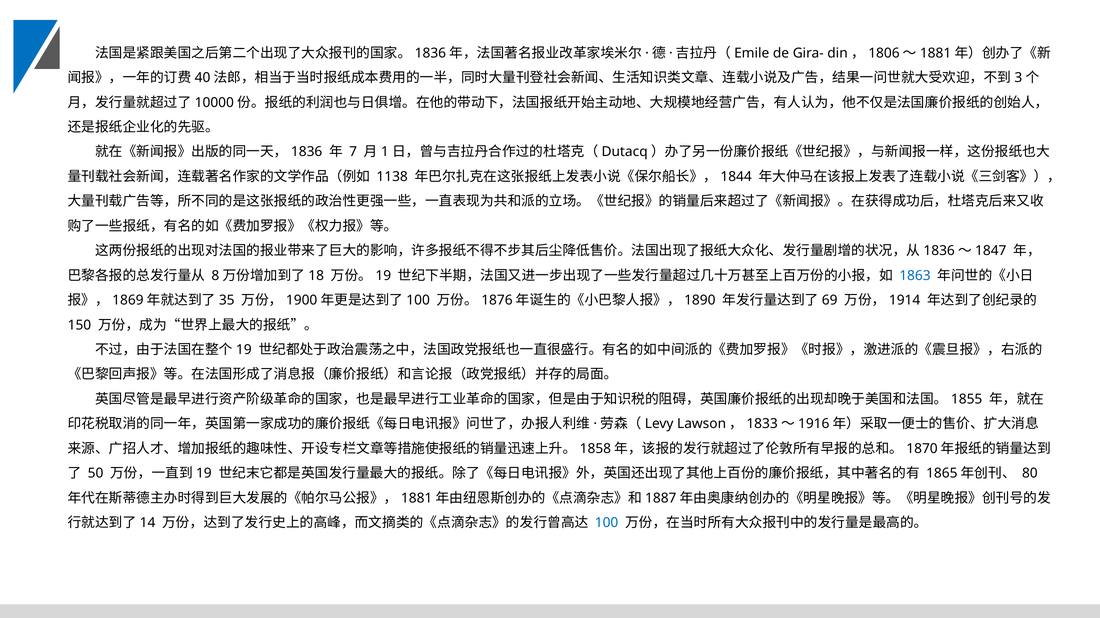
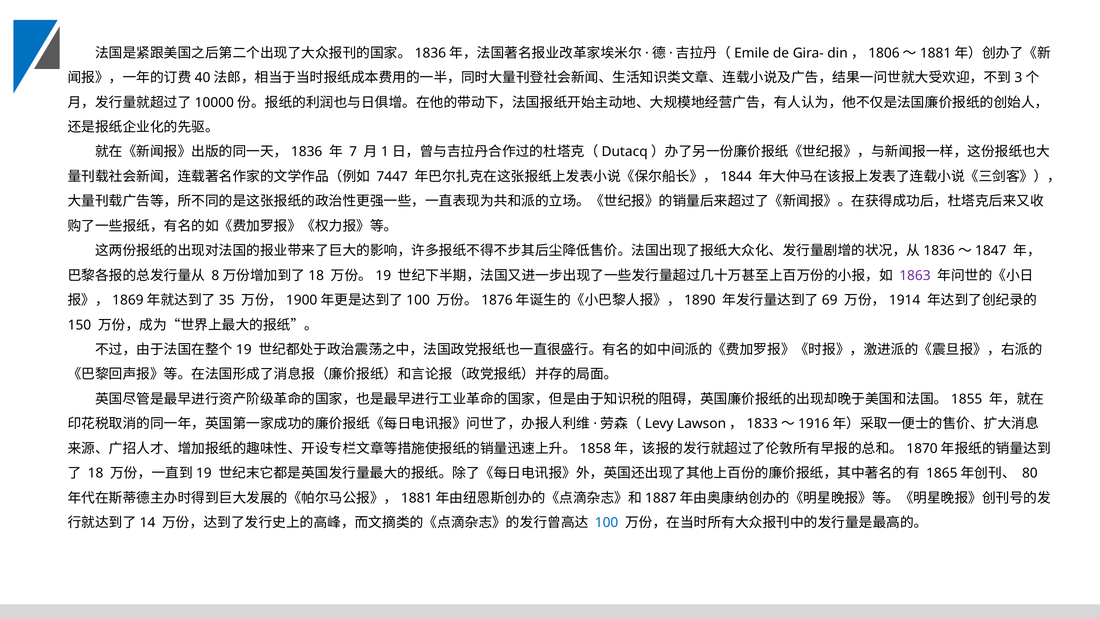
1138: 1138 -> 7447 (392, 177)
1863 colour: blue -> purple (915, 276)
50: 50 -> 18 (96, 474)
